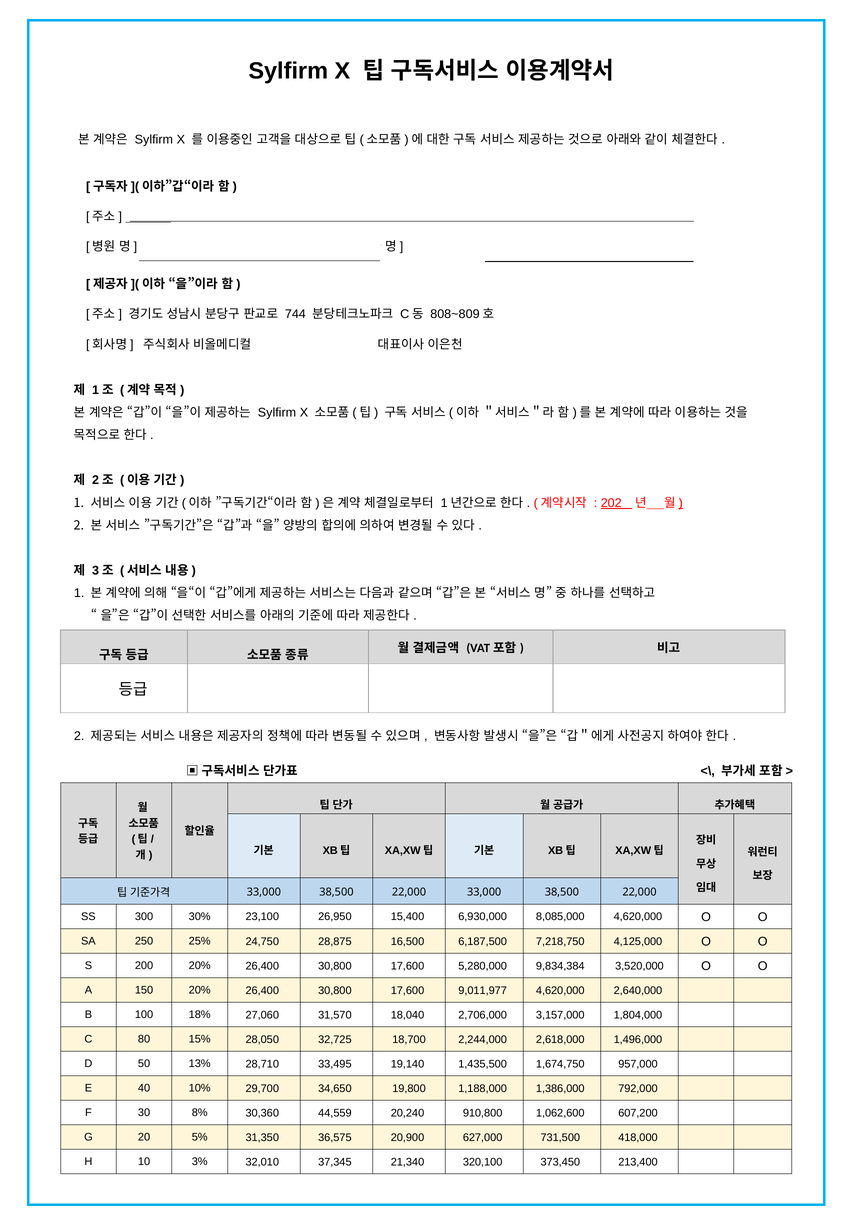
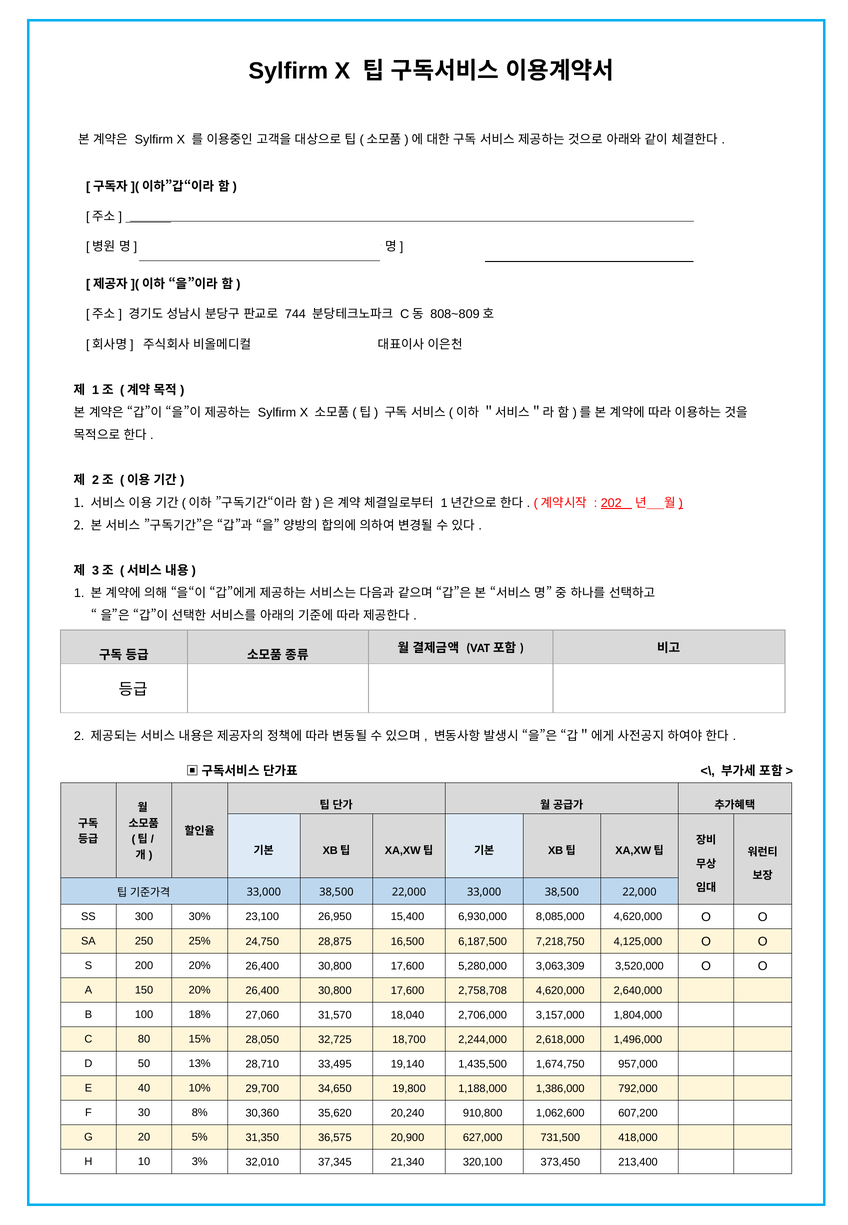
9,834,384: 9,834,384 -> 3,063,309 (560, 966)
9,011,977: 9,011,977 -> 2,758,708 (483, 990)
44,559: 44,559 -> 35,620 (335, 1113)
